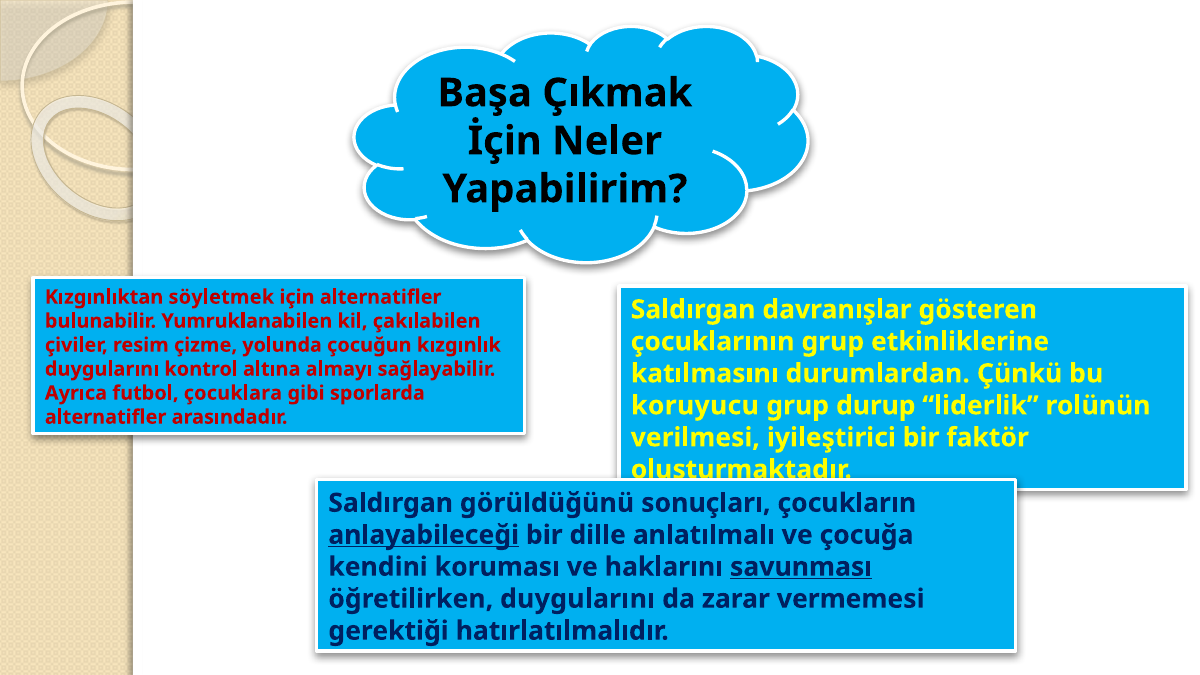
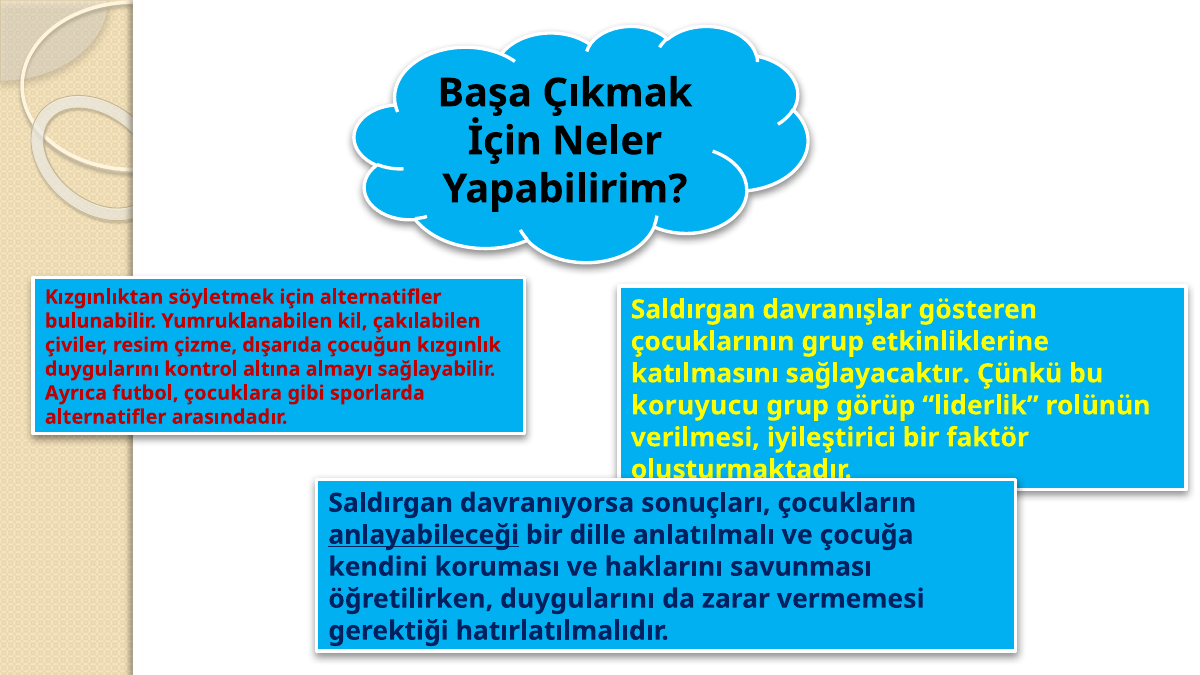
yolunda: yolunda -> dışarıda (282, 345)
durumlardan: durumlardan -> sağlayacaktır (878, 374)
durup: durup -> görüp (876, 406)
görüldüğünü: görüldüğünü -> davranıyorsa (547, 503)
savunması underline: present -> none (801, 567)
